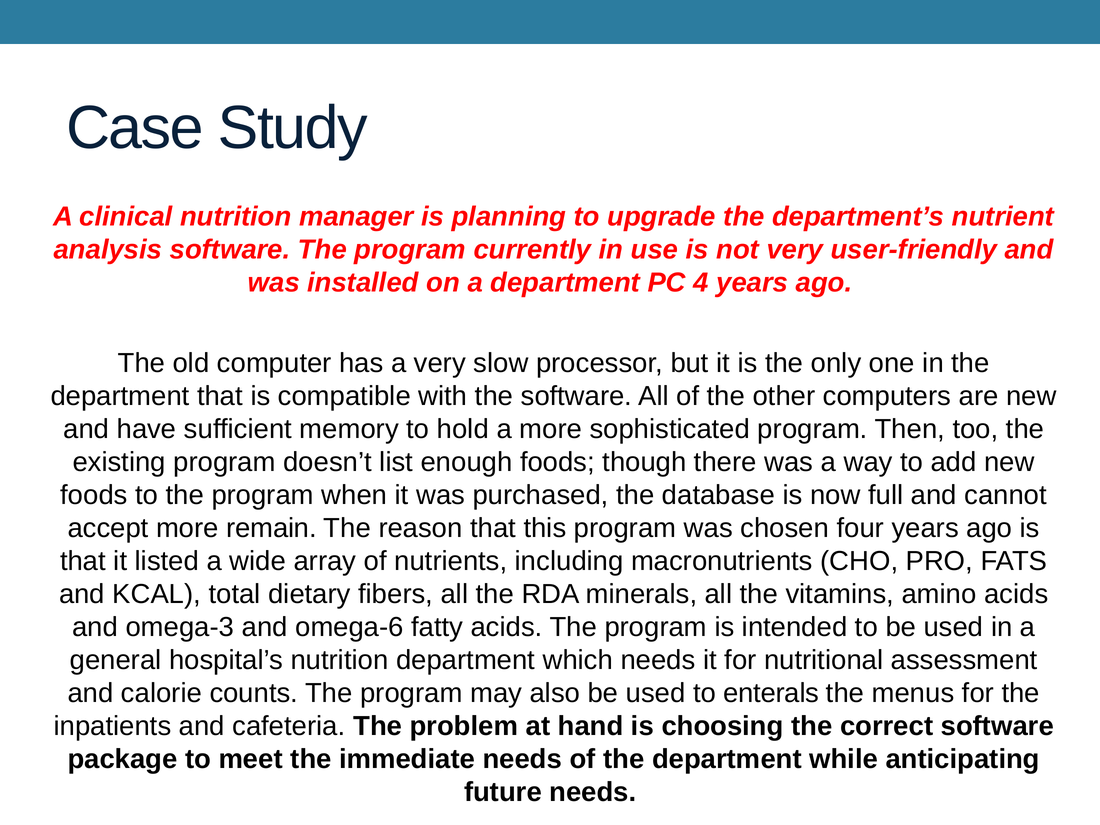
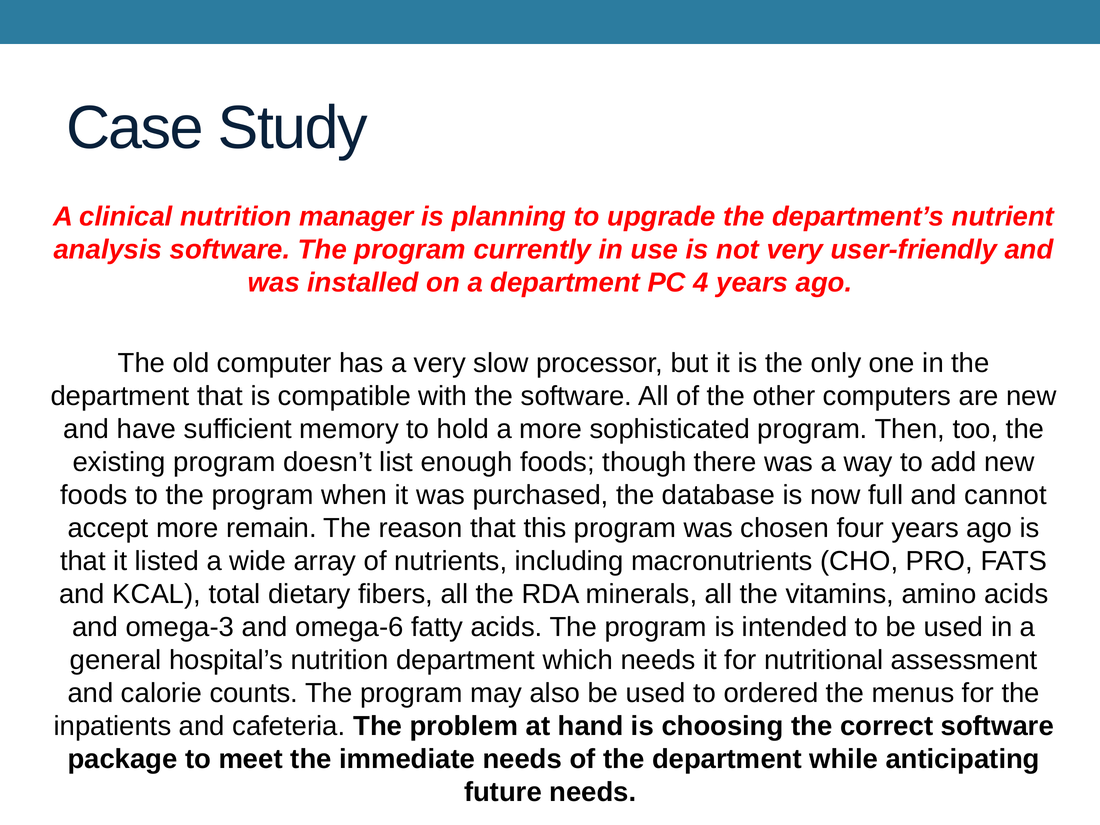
enterals: enterals -> ordered (771, 693)
